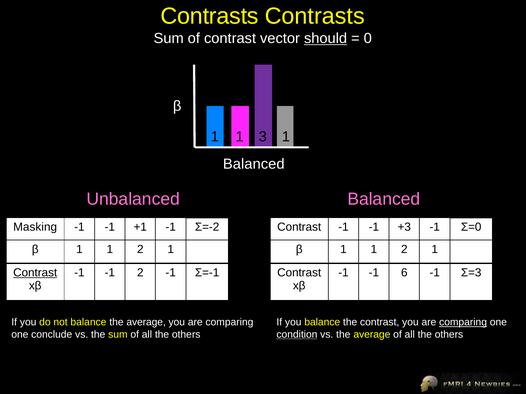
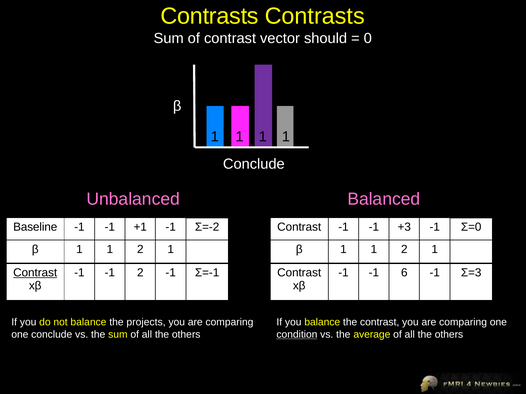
should underline: present -> none (326, 38)
3: 3 -> 1 (263, 137)
Balanced: Balanced -> Conclude (254, 164)
Masking: Masking -> Baseline (35, 227)
balance the average: average -> projects (146, 323)
comparing underline: present -> none (463, 323)
